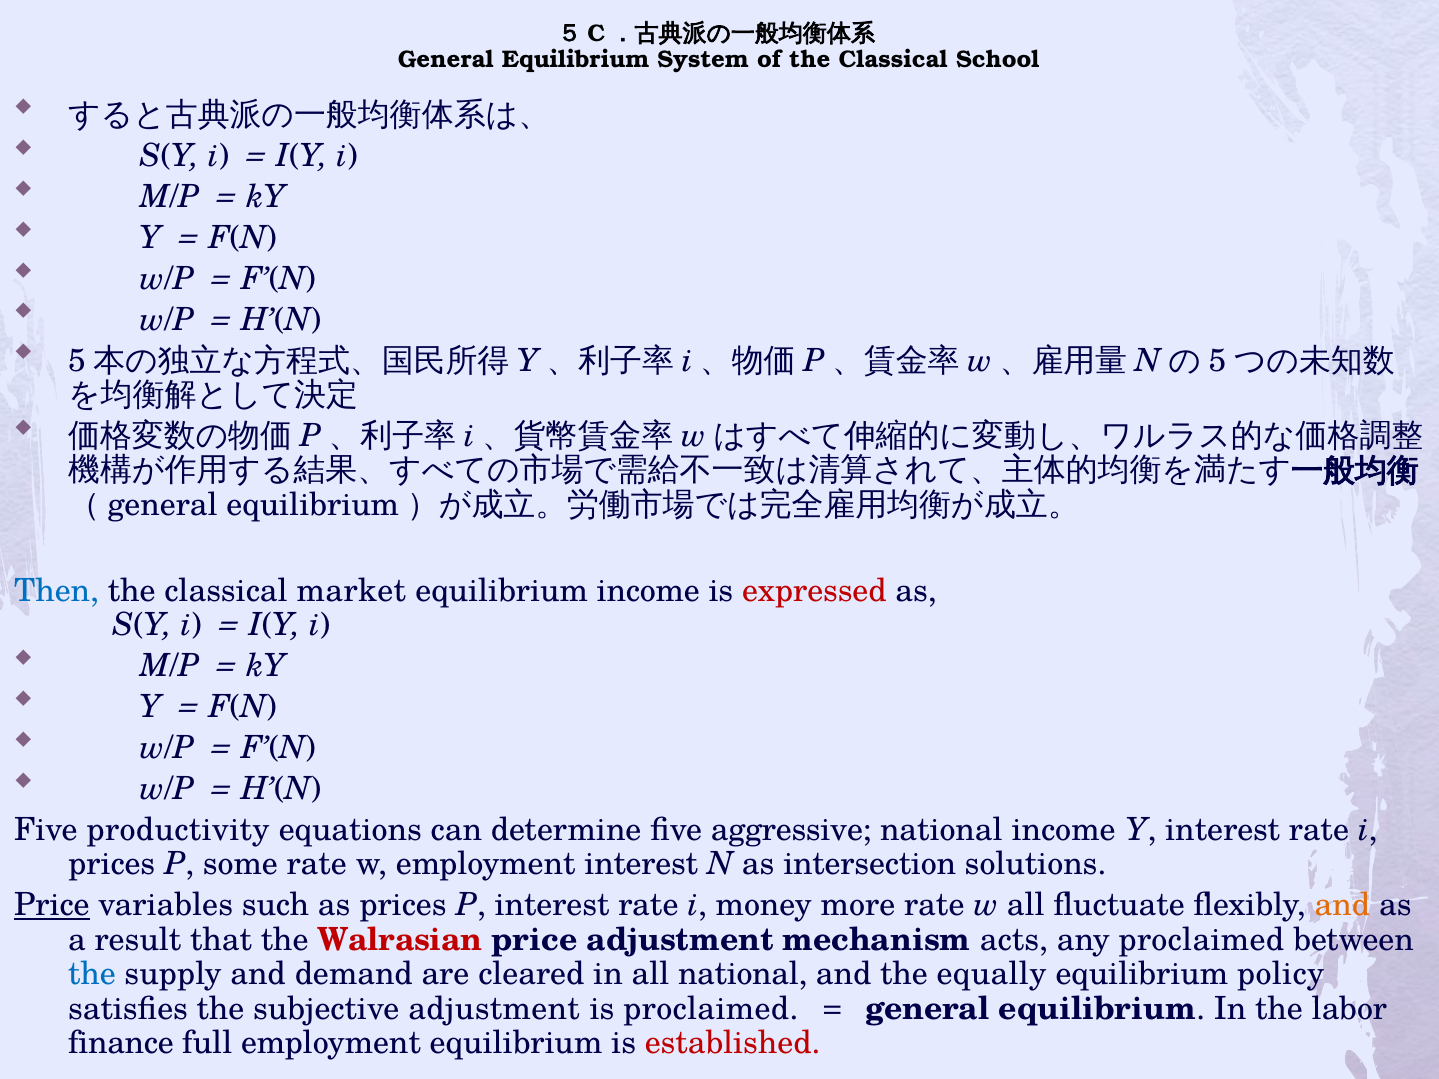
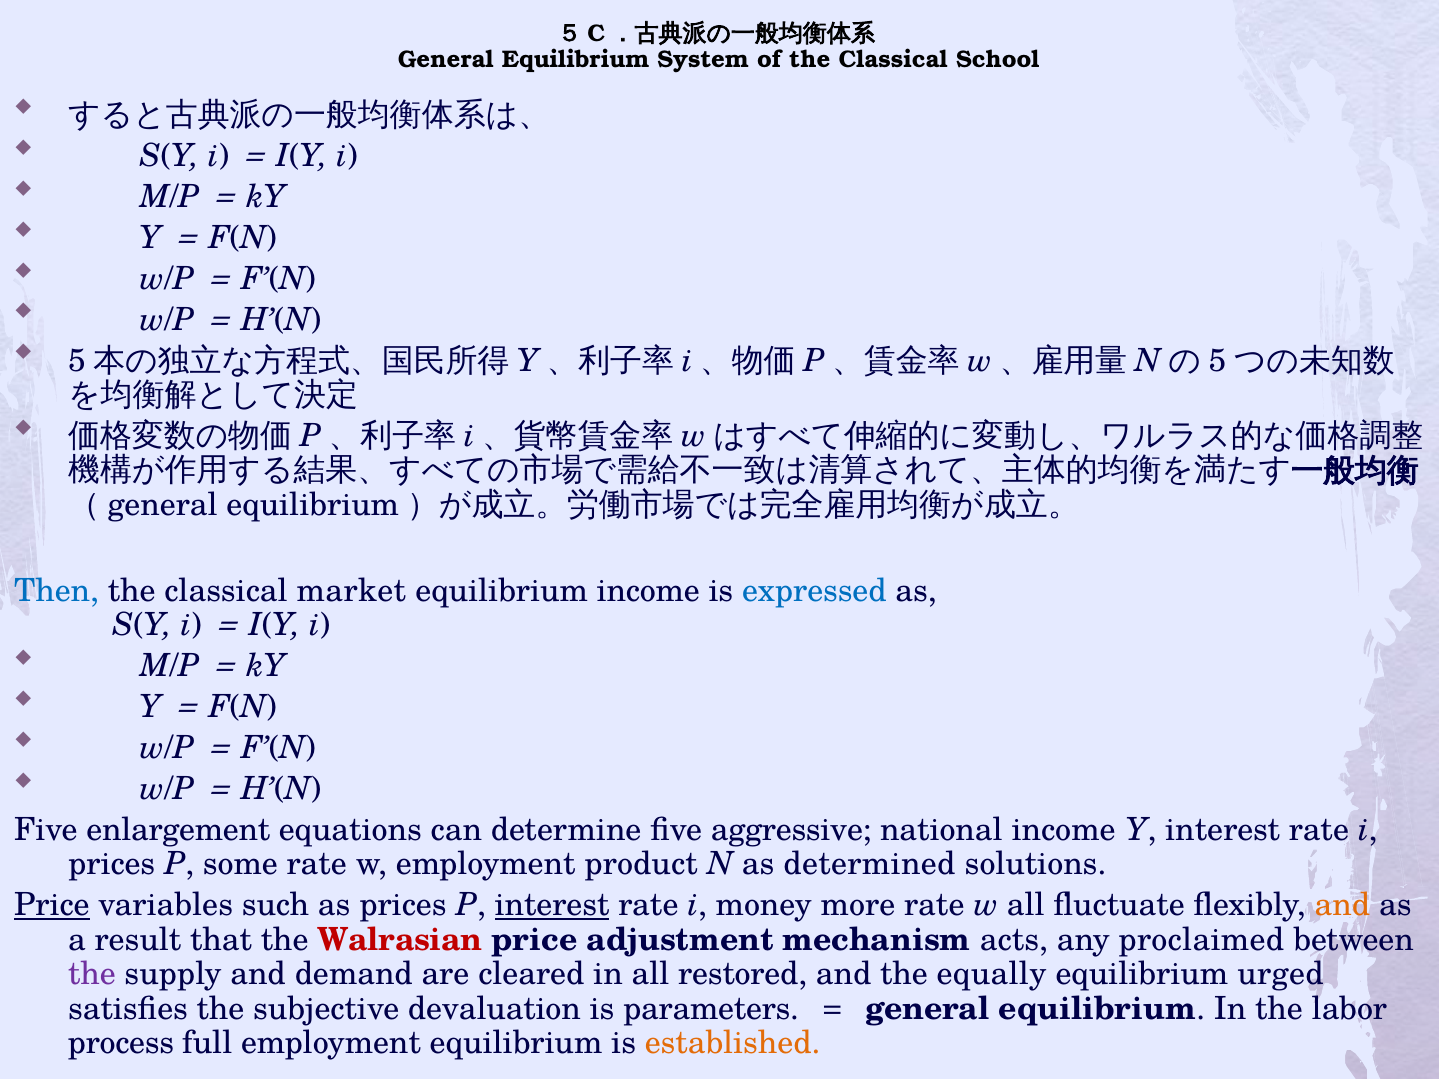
expressed colour: red -> blue (814, 591)
productivity: productivity -> enlargement (178, 830)
employment interest: interest -> product (641, 865)
intersection: intersection -> determined (869, 865)
interest underline: none -> present (552, 906)
the colour: blue -> purple (92, 975)
all national: national -> restored (743, 975)
policy: policy -> urged (1281, 975)
subjective adjustment: adjustment -> devaluation (494, 1009)
is proclaimed: proclaimed -> parameters (711, 1009)
finance: finance -> process (121, 1044)
established colour: red -> orange (733, 1044)
